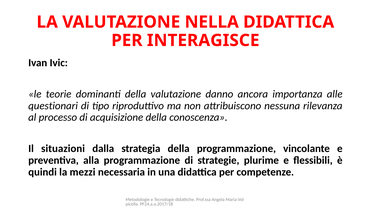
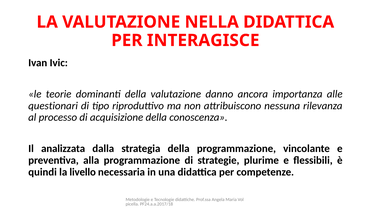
situazioni: situazioni -> analizzata (63, 148)
mezzi: mezzi -> livello (83, 172)
